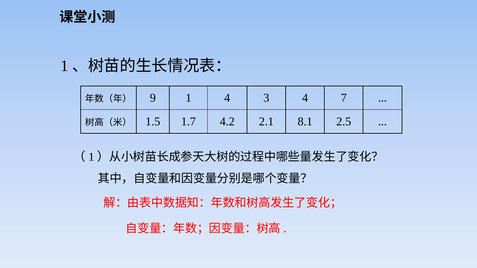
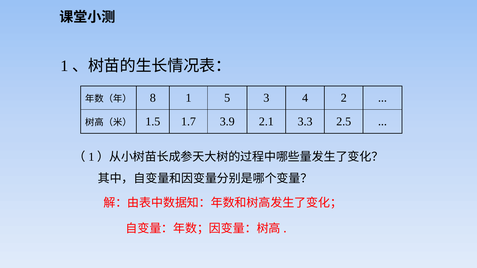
9: 9 -> 8 (153, 98)
1 4: 4 -> 5 (227, 98)
7: 7 -> 2 (344, 98)
4.2: 4.2 -> 3.9 (227, 122)
8.1: 8.1 -> 3.3 (305, 122)
